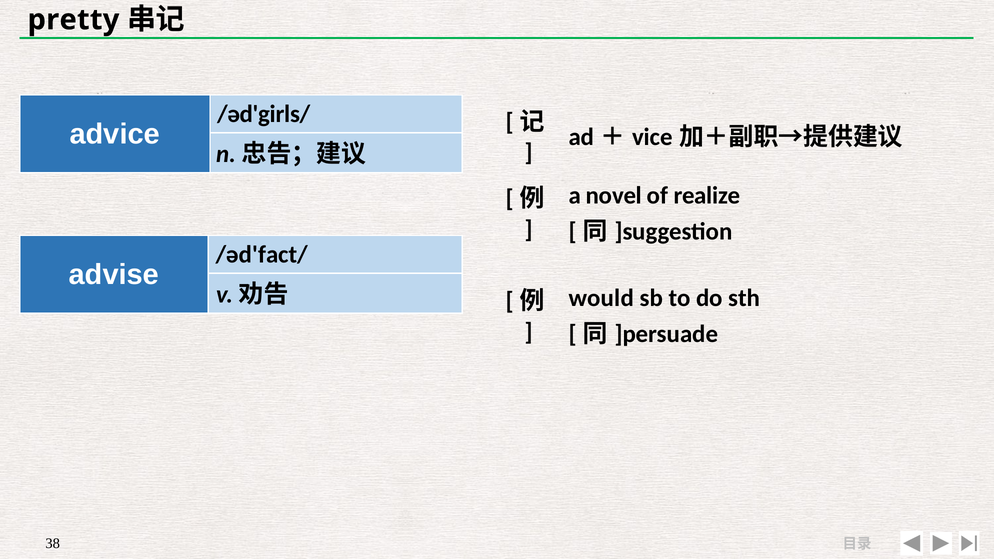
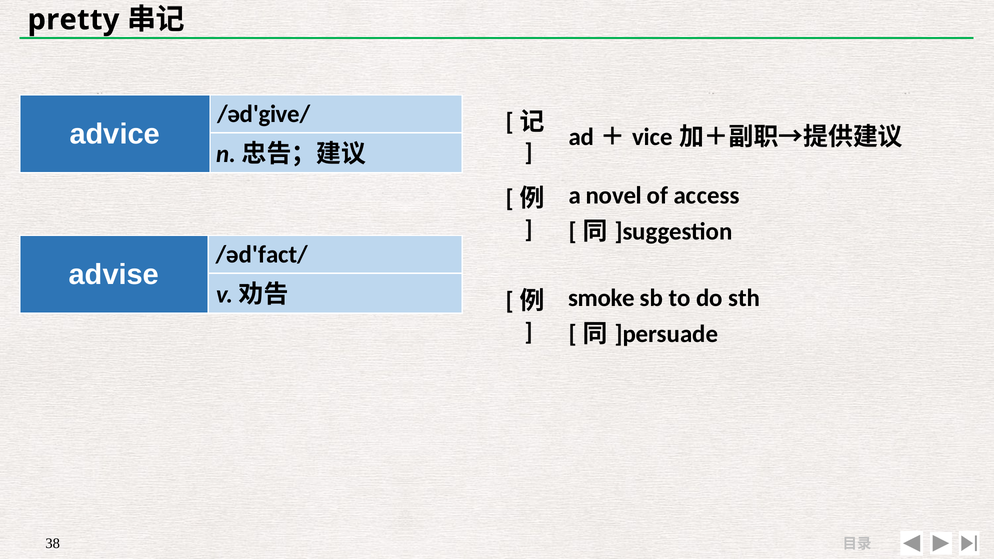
/əd'girls/: /əd'girls/ -> /əd'give/ (264, 114)
realize: realize -> access (707, 196)
would: would -> smoke (602, 298)
